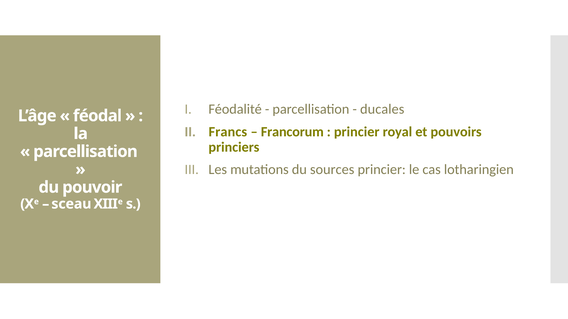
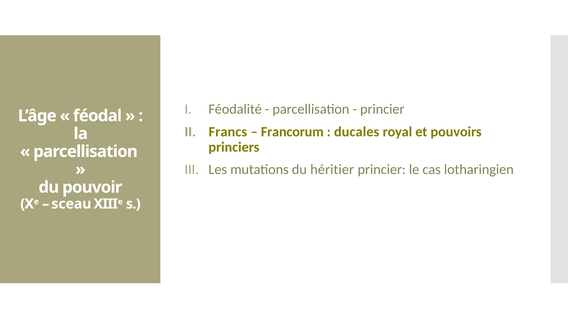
ducales: ducales -> princier (382, 109)
princier: princier -> ducales (357, 132)
sources: sources -> héritier (332, 170)
